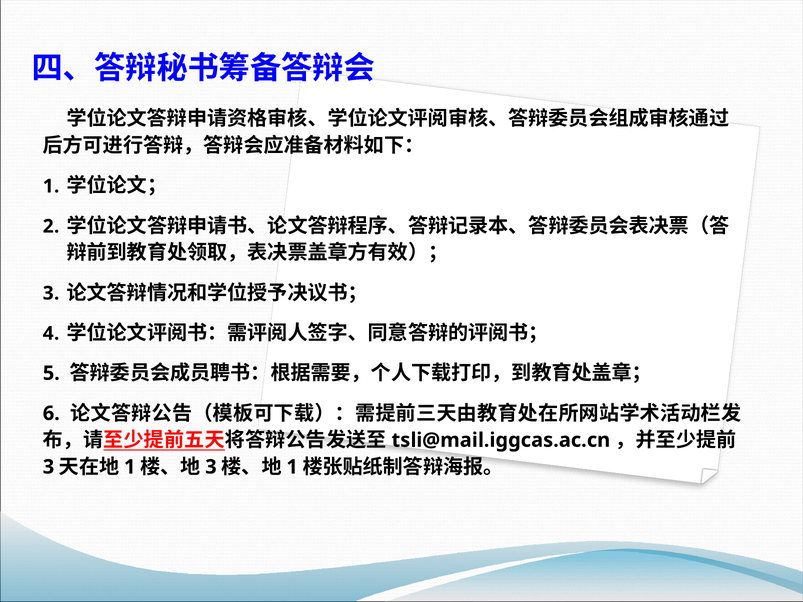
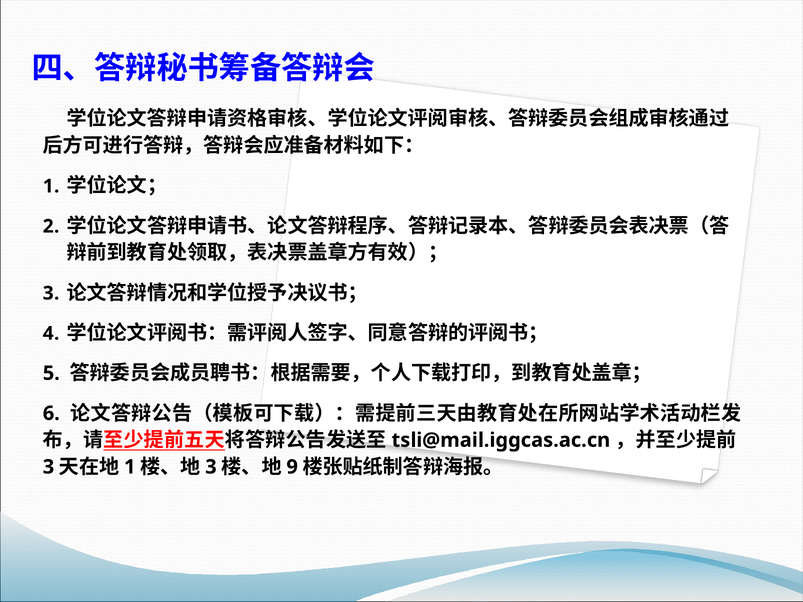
1: 1 -> 9 (292, 467)
